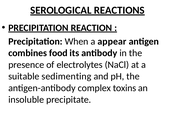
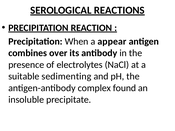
food: food -> over (58, 53)
toxins: toxins -> found (124, 88)
